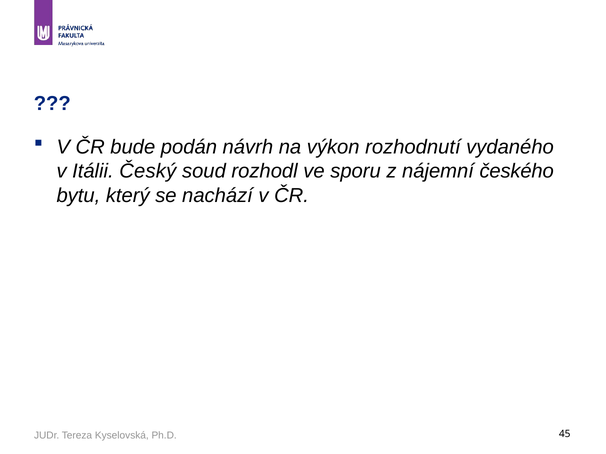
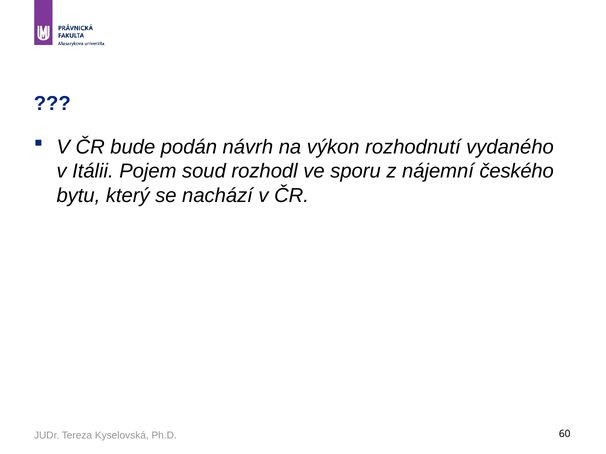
Český: Český -> Pojem (148, 172)
45: 45 -> 60 (565, 434)
